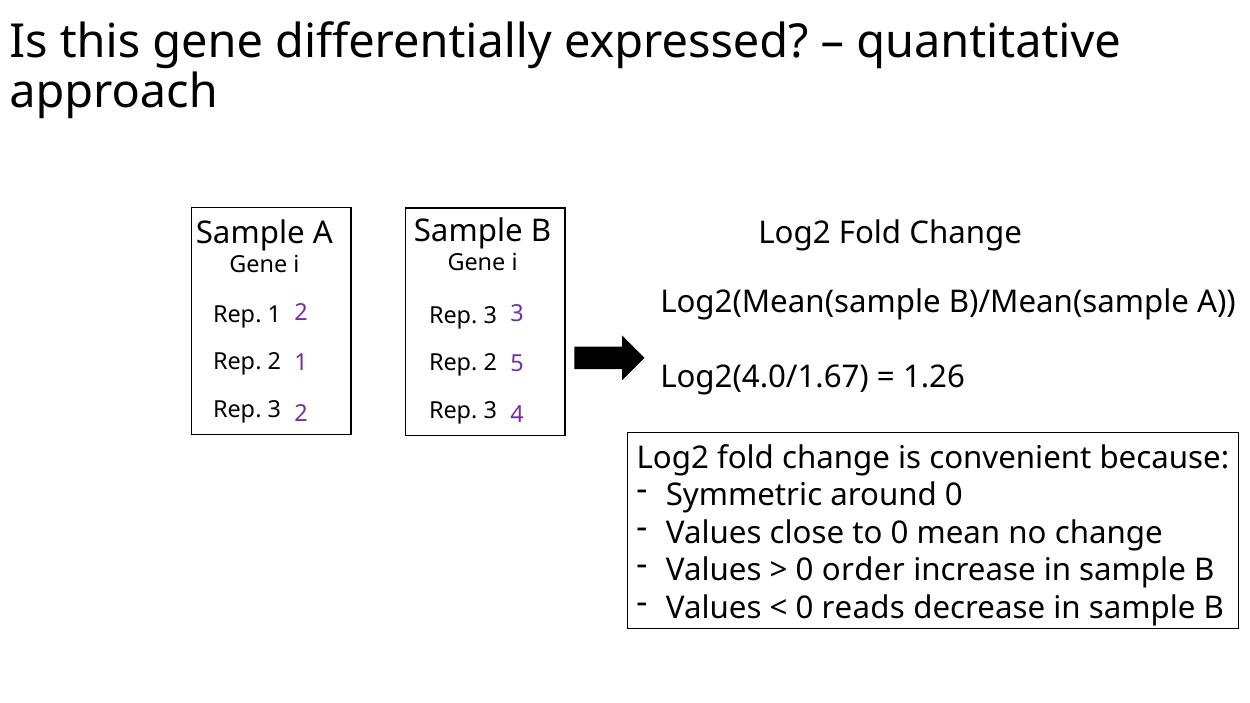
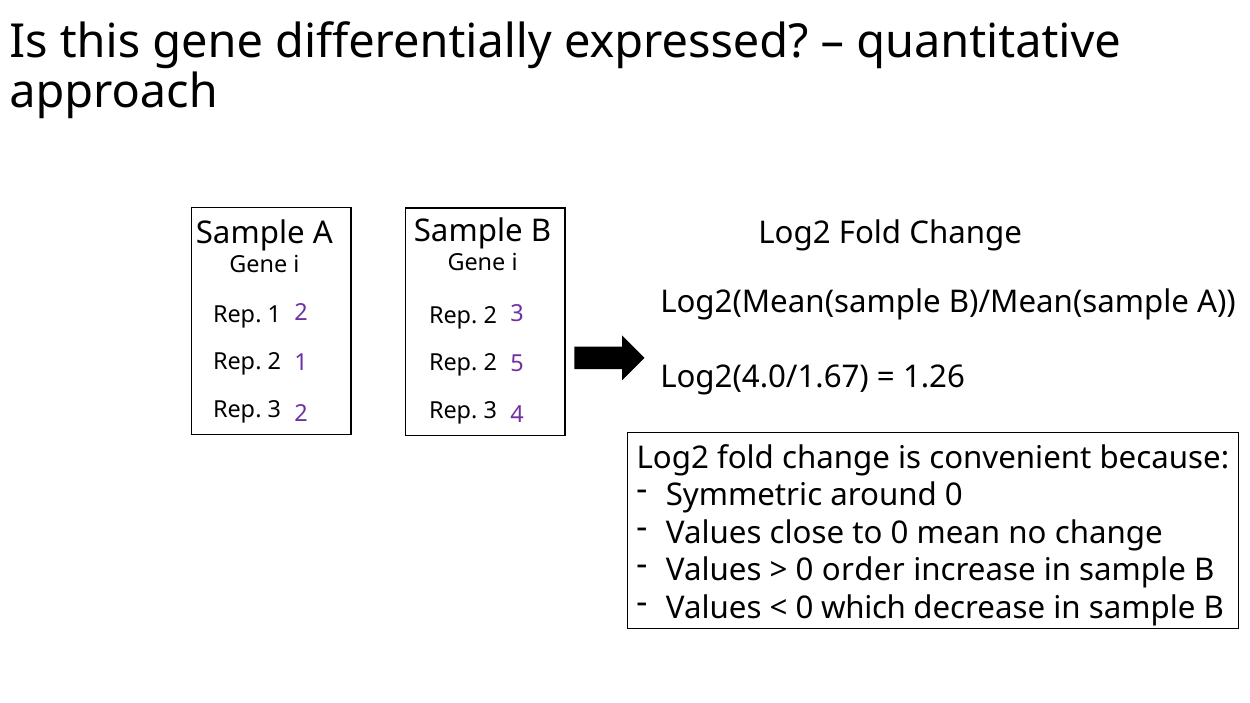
3: 3 -> 2 (490, 316)
reads: reads -> which (864, 608)
